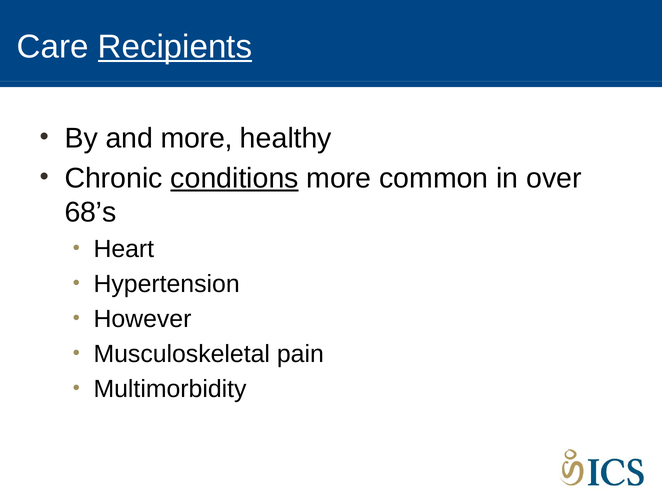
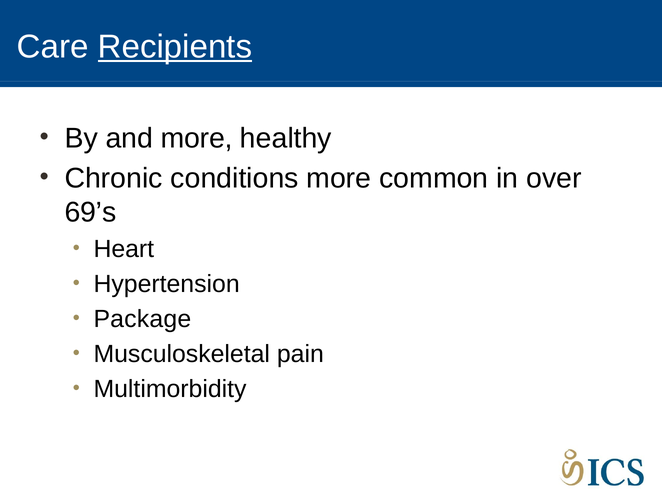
conditions underline: present -> none (235, 178)
68’s: 68’s -> 69’s (90, 213)
However: However -> Package (142, 319)
